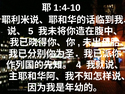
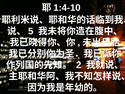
4: 4 -> 2 (79, 65)
